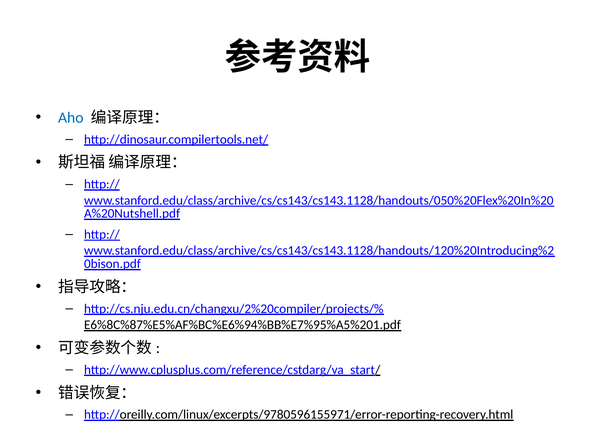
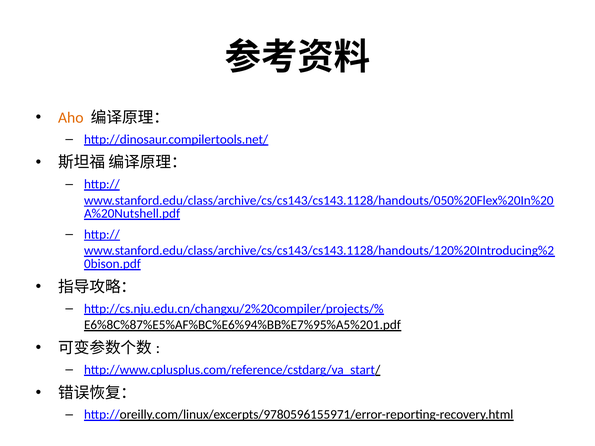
Aho colour: blue -> orange (71, 118)
